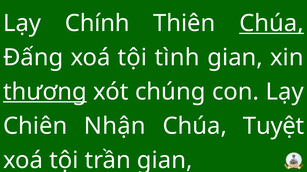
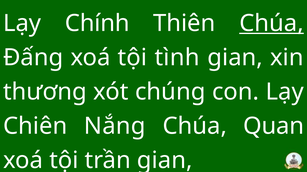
thương underline: present -> none (45, 92)
Nhận: Nhận -> Nắng (115, 126)
Tuyệt: Tuyệt -> Quan (274, 126)
